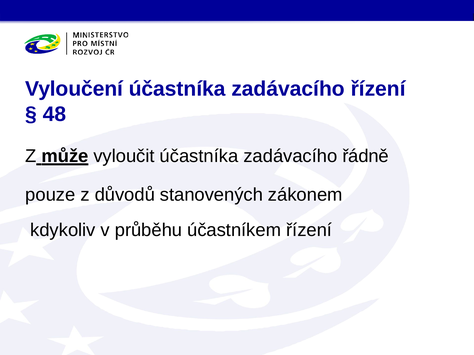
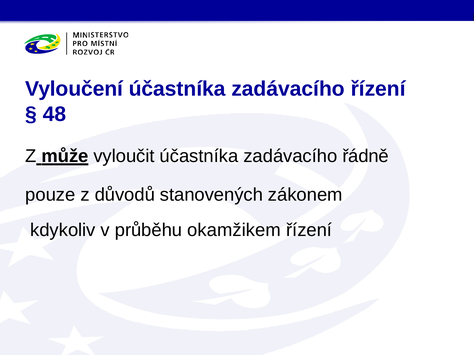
účastníkem: účastníkem -> okamžikem (234, 230)
